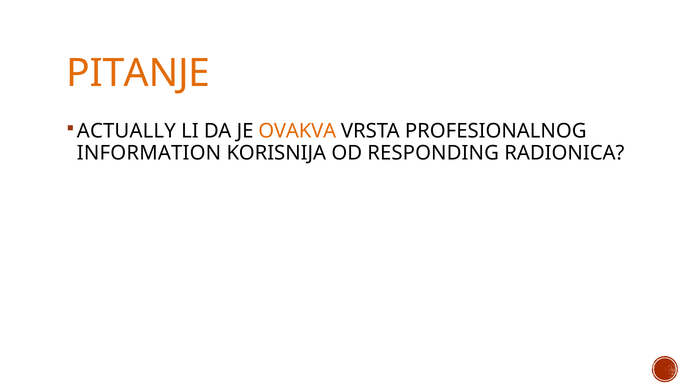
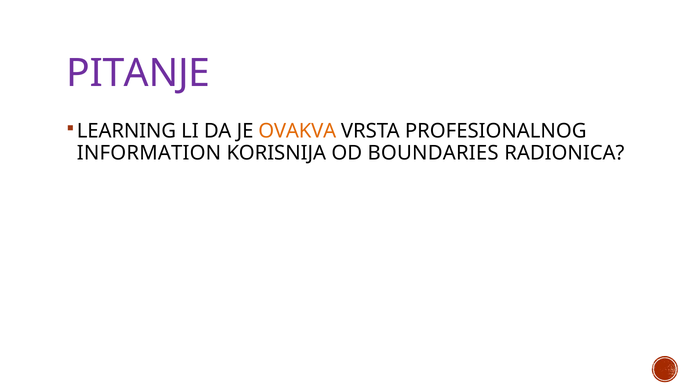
PITANJE colour: orange -> purple (138, 73)
ACTUALLY: ACTUALLY -> LEARNING (126, 131)
RESPONDING: RESPONDING -> BOUNDARIES (433, 153)
